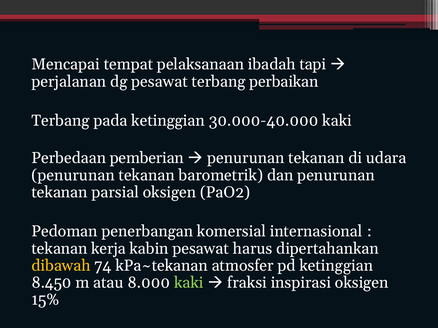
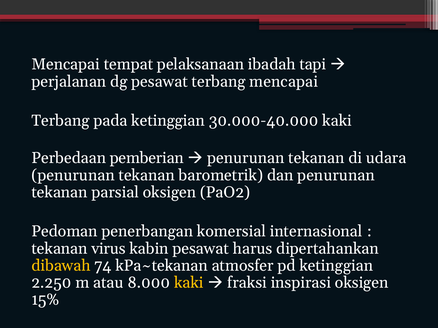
terbang perbaikan: perbaikan -> mencapai (284, 82)
kerja: kerja -> virus (109, 249)
8.450: 8.450 -> 2.250 (51, 283)
kaki colour: light green -> yellow (189, 283)
